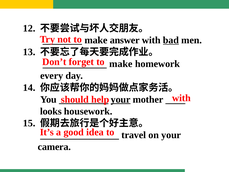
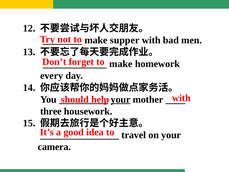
answer: answer -> supper (125, 40)
bad underline: present -> none (171, 40)
looks: looks -> three (51, 111)
